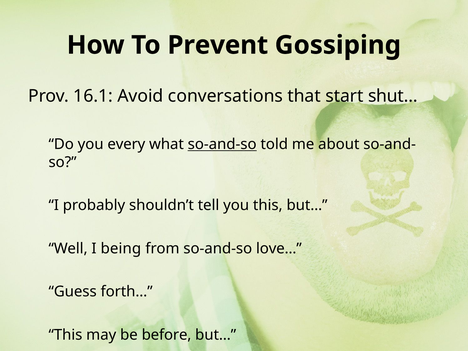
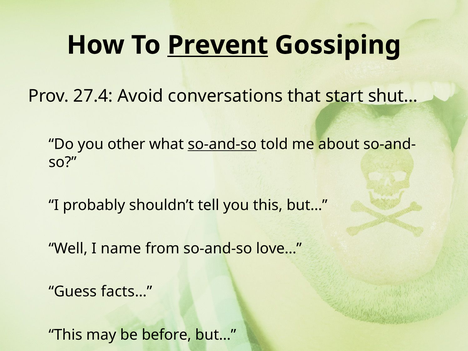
Prevent underline: none -> present (218, 45)
16.1: 16.1 -> 27.4 (93, 96)
every: every -> other (126, 144)
being: being -> name (121, 248)
forth…: forth… -> facts… (127, 292)
